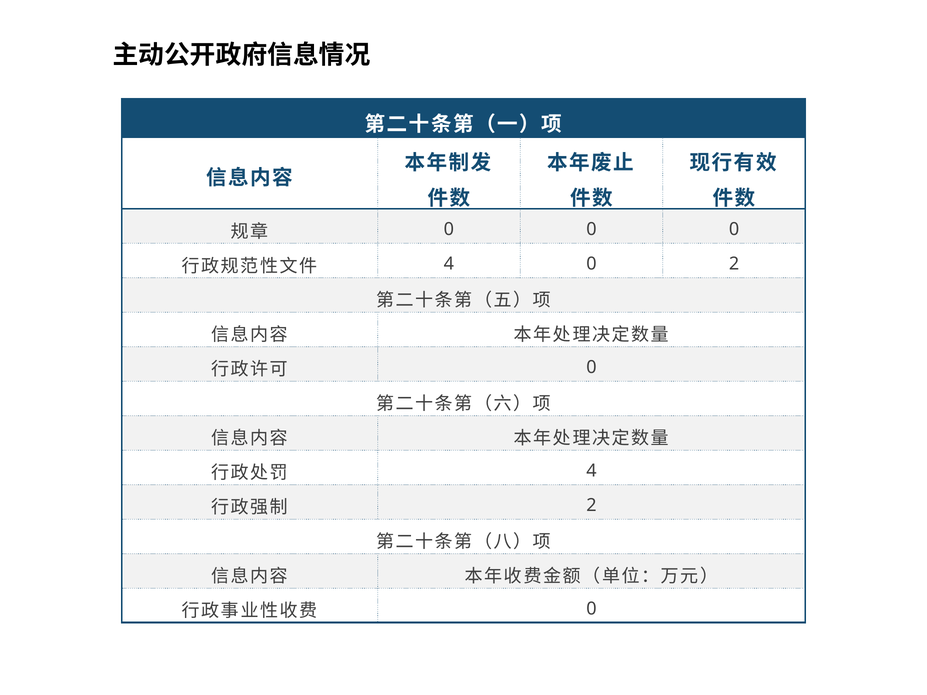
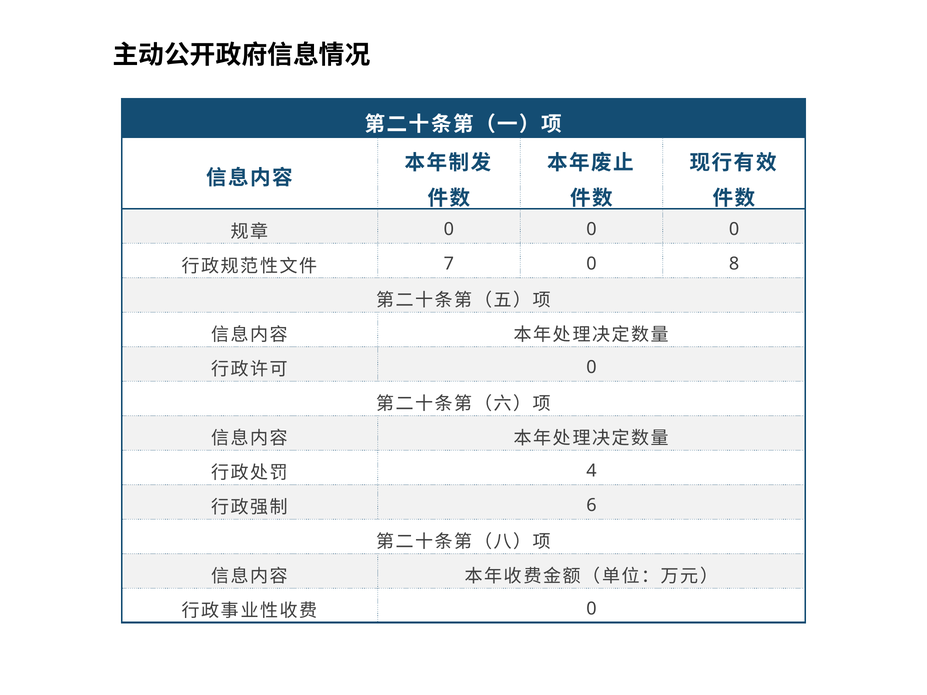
4: 4 -> 7 (449, 264)
0 2: 2 -> 8 (734, 264)
2: 2 -> 6 (592, 506)
